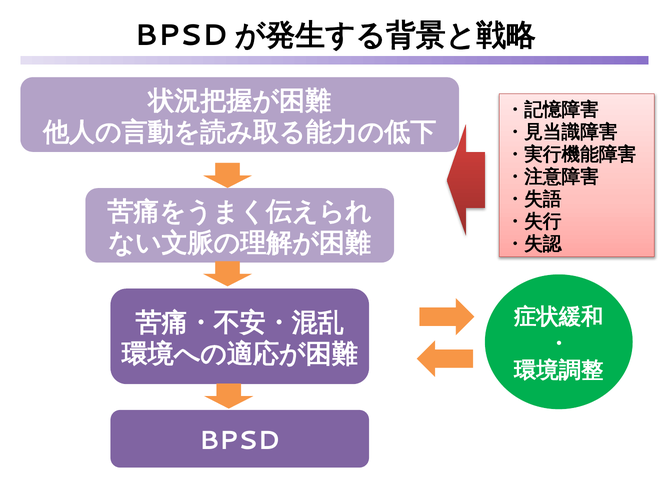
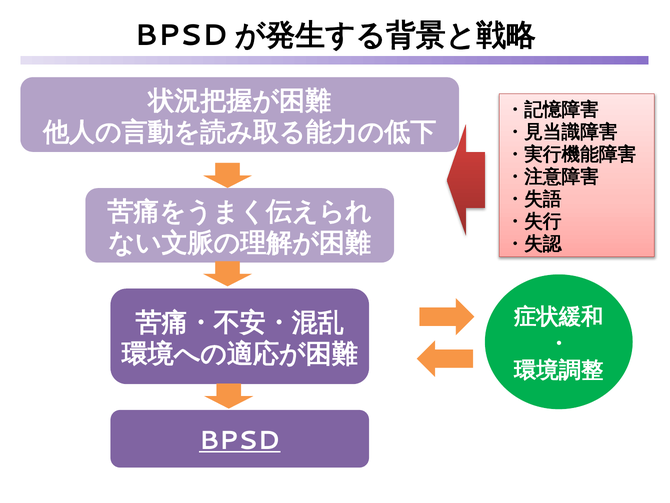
BPSD underline: none -> present (240, 440)
